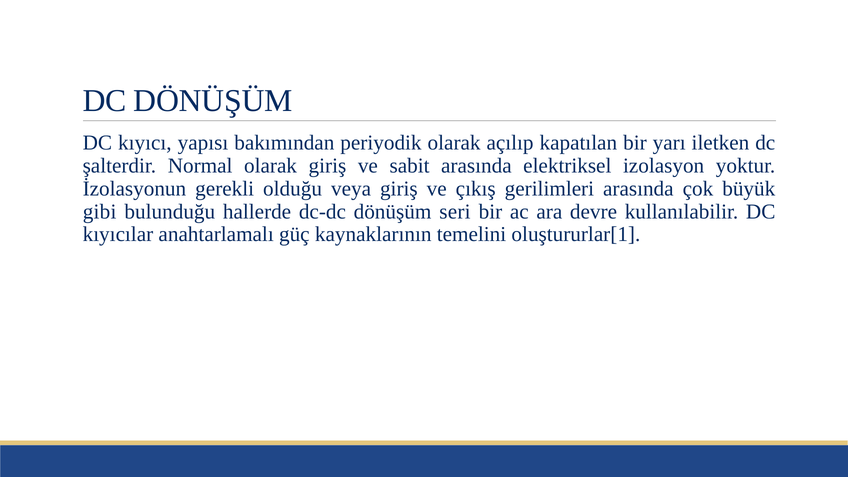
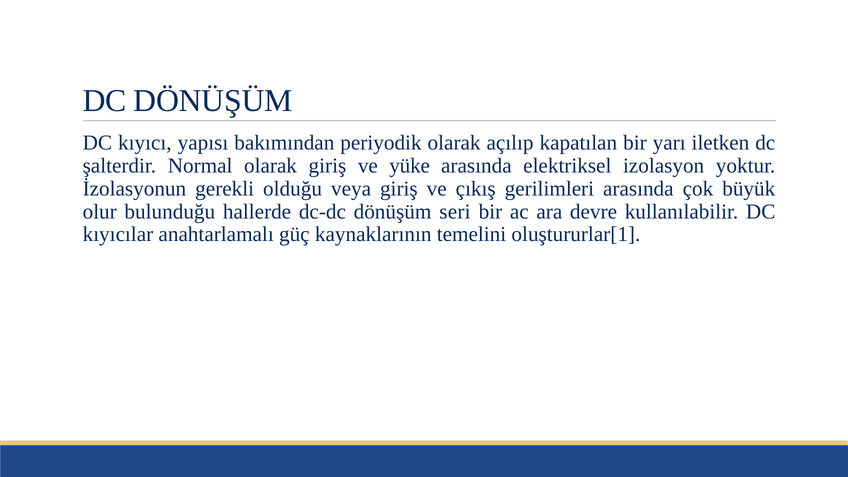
sabit: sabit -> yüke (410, 166)
gibi: gibi -> olur (100, 212)
